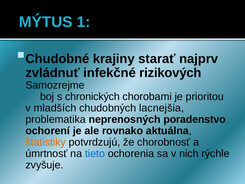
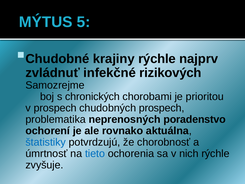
1: 1 -> 5 (84, 22)
krajiny starať: starať -> rýchle (157, 59)
v mladších: mladších -> prospech (55, 108)
chudobných lacnejšia: lacnejšia -> prospech (162, 108)
štatistiky colour: orange -> blue (46, 142)
